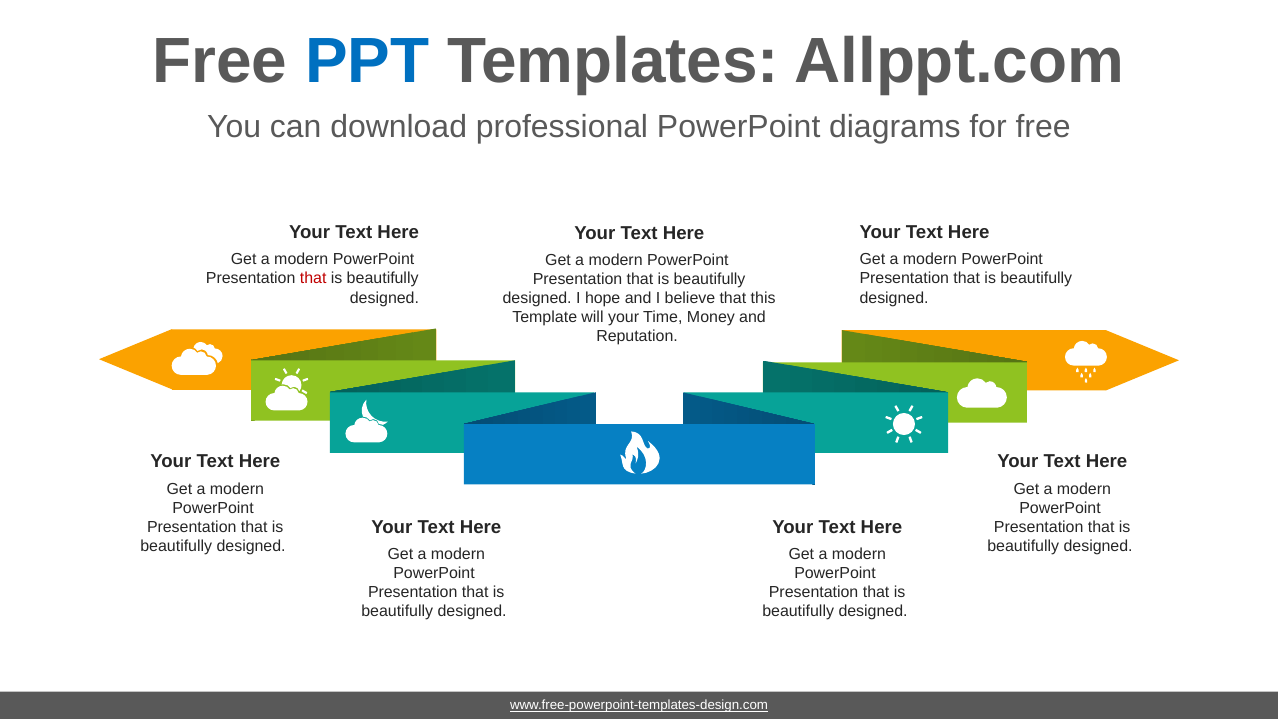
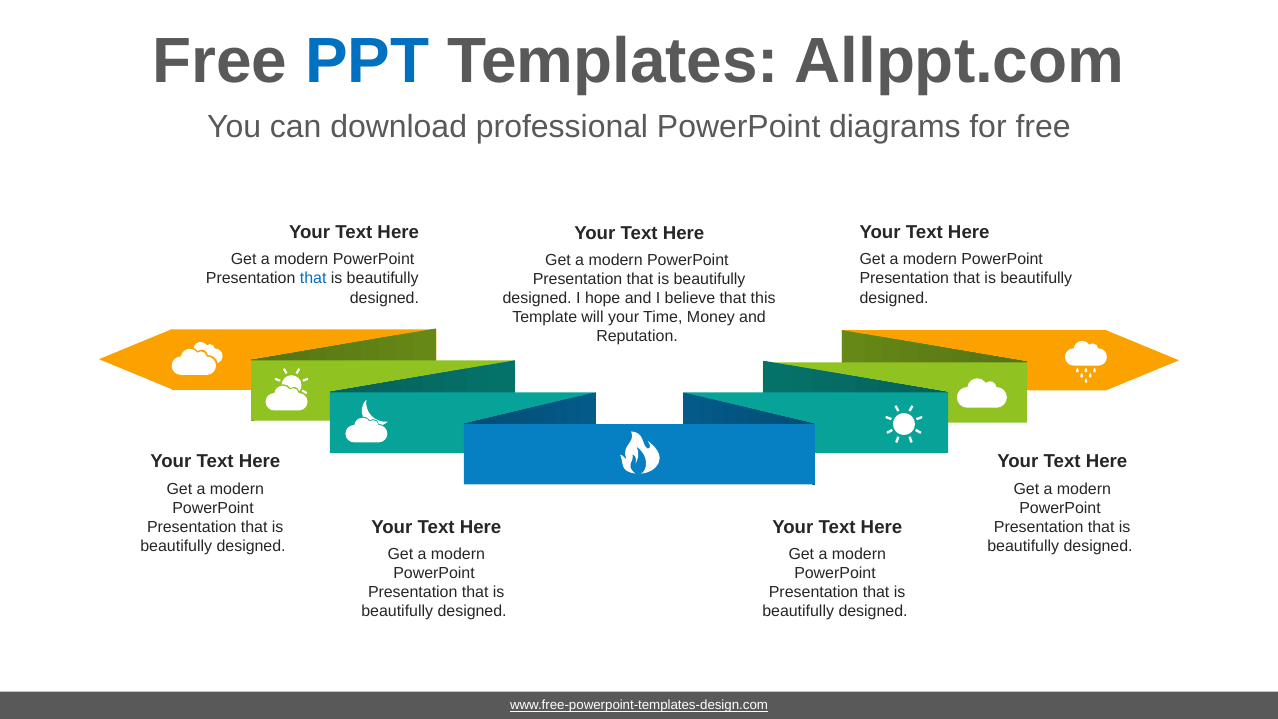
that colour: red -> blue (313, 279)
